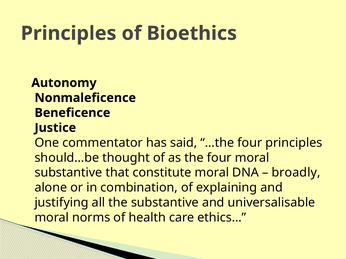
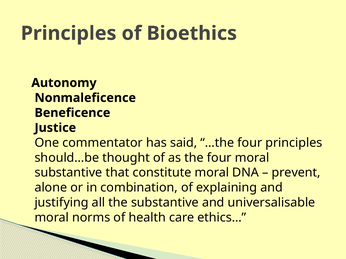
broadly: broadly -> prevent (296, 173)
